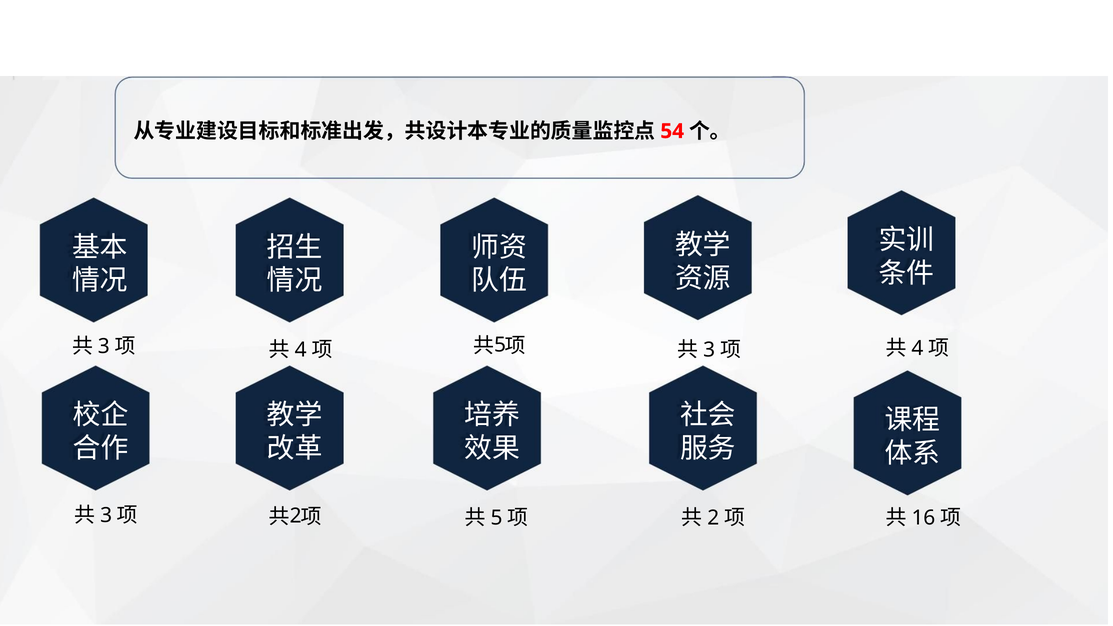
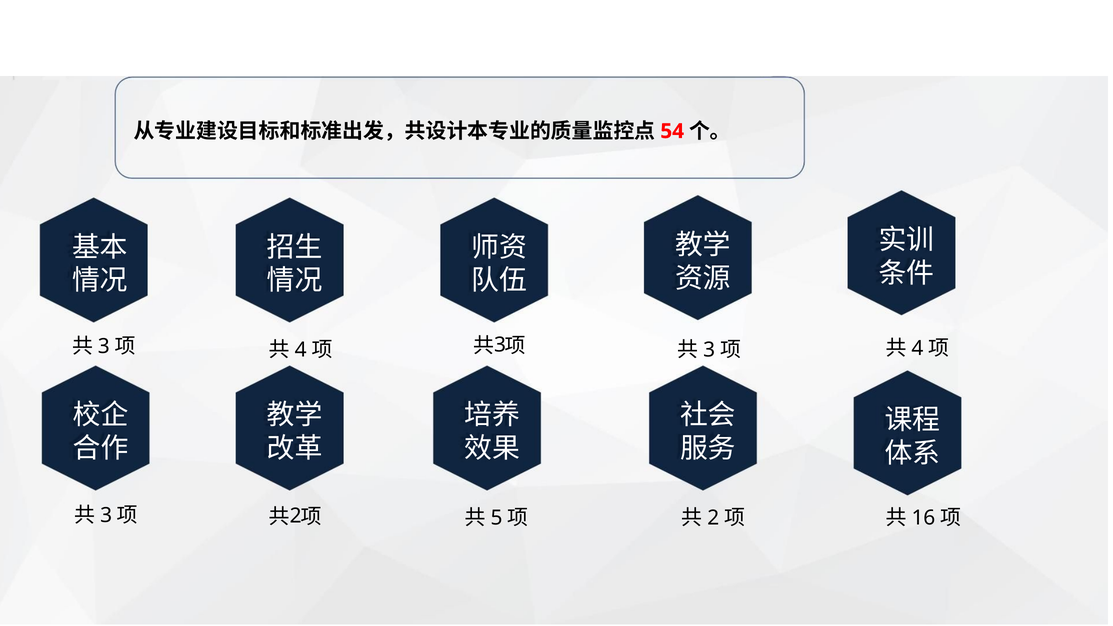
5: 5 -> 3 (500, 345)
